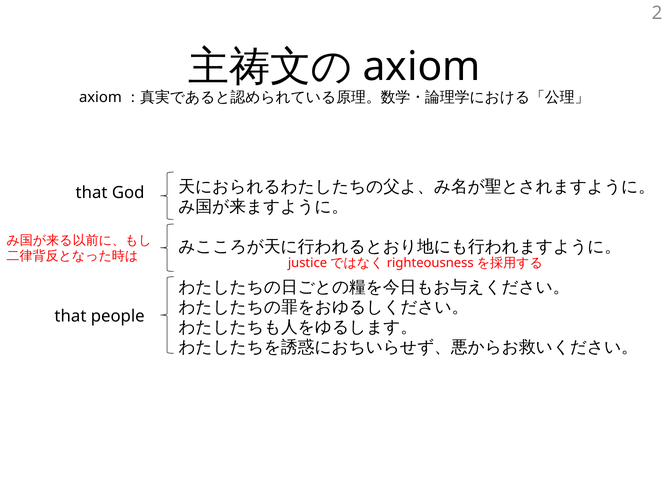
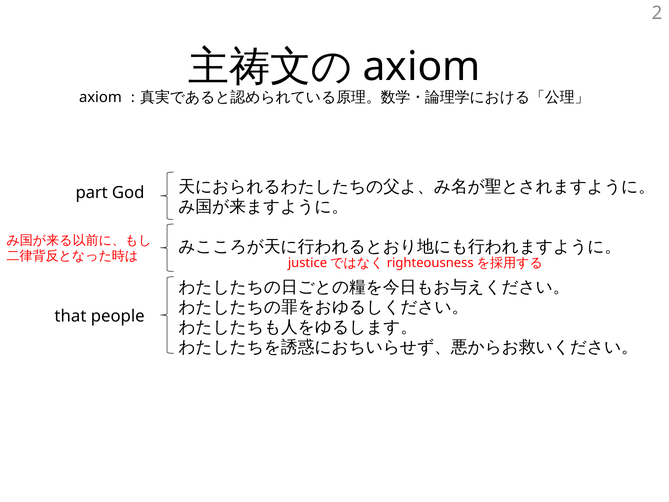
that: that -> part (92, 193)
